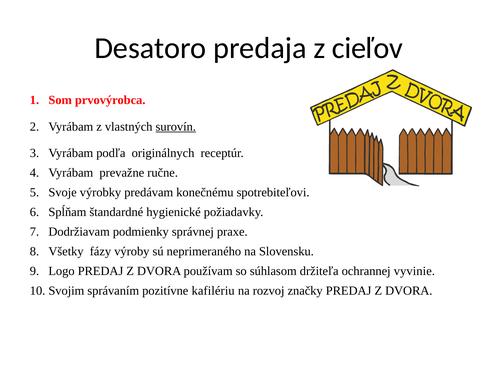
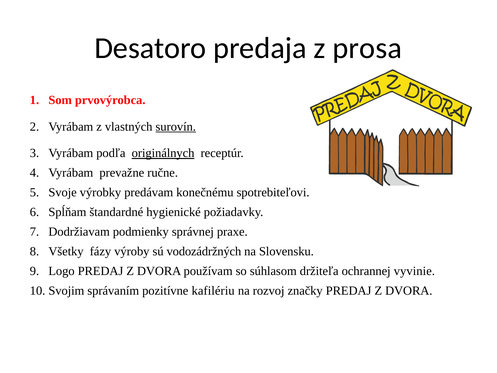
cieľov: cieľov -> prosa (367, 48)
originálnych underline: none -> present (163, 153)
neprimeraného: neprimeraného -> vodozádržných (204, 251)
